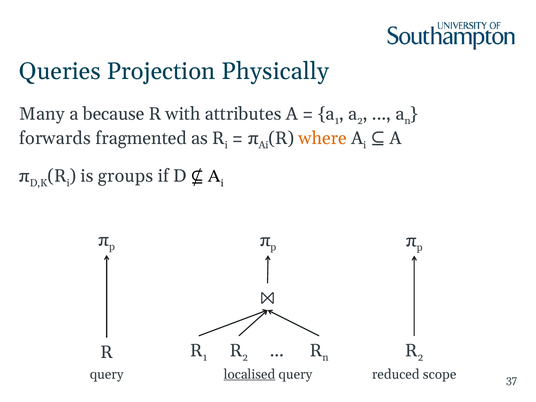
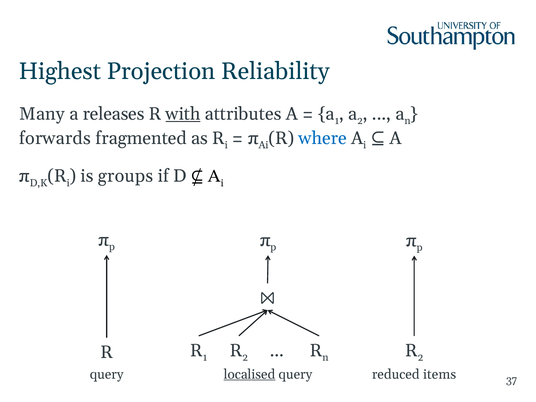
Queries: Queries -> Highest (60, 71)
Physically: Physically -> Reliability (275, 71)
because: because -> releases (114, 114)
with underline: none -> present (183, 114)
where colour: orange -> blue (323, 138)
scope: scope -> items (440, 374)
